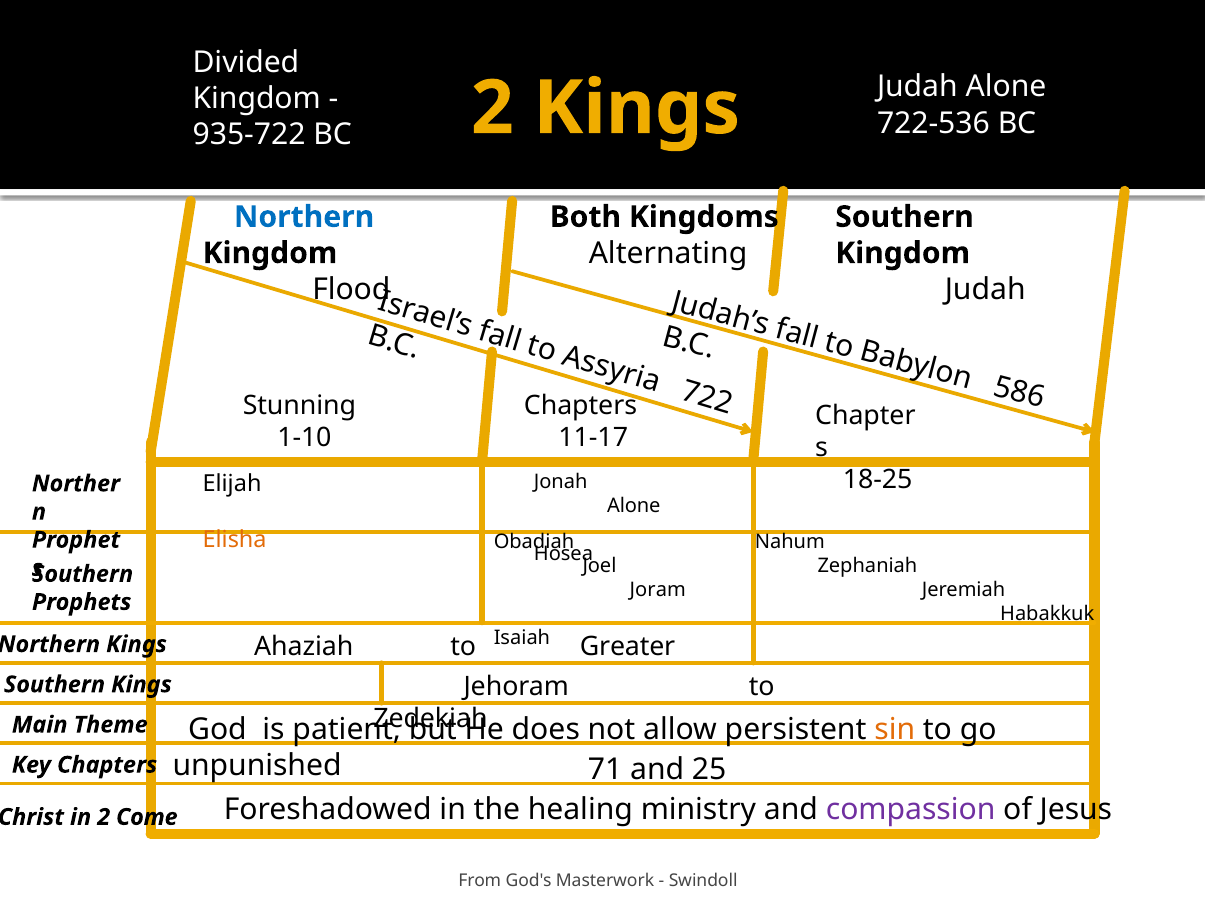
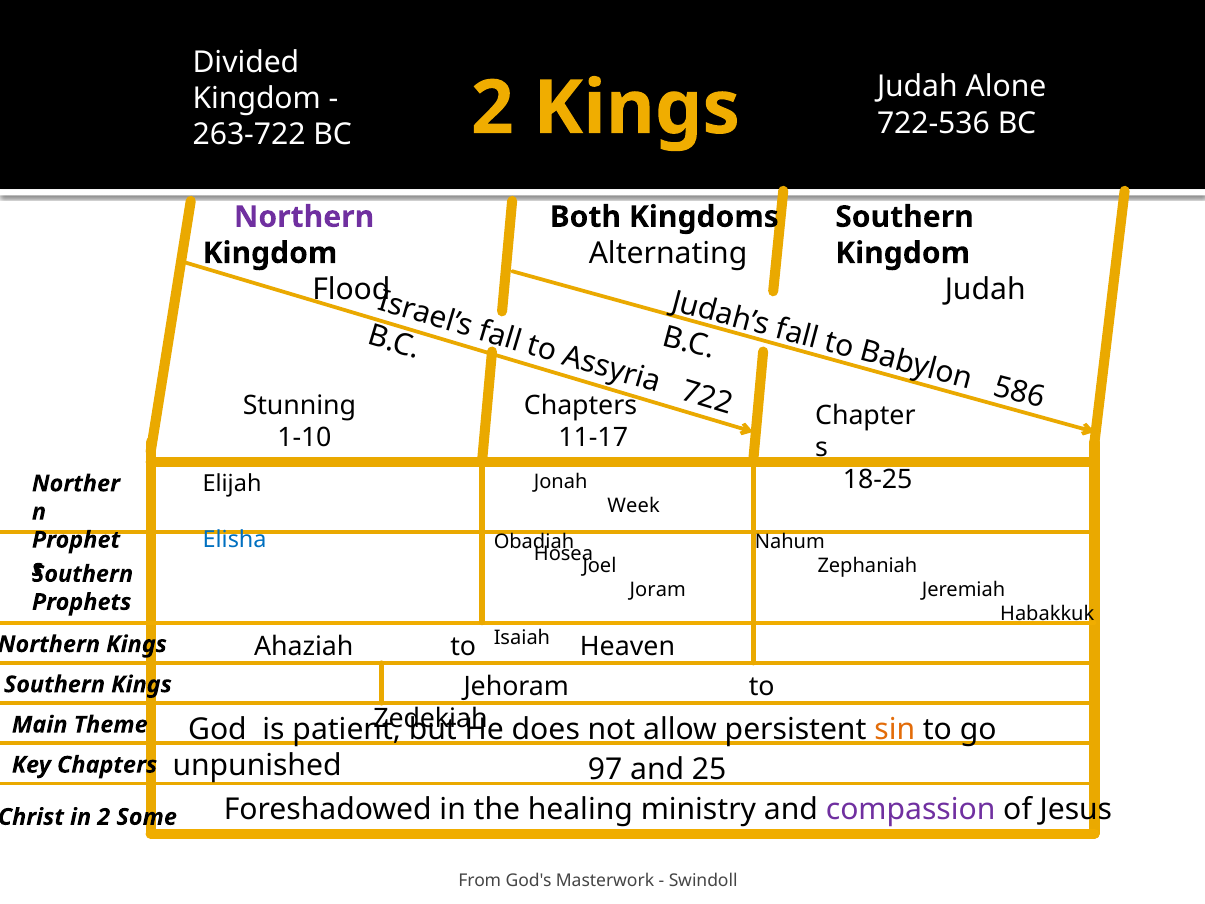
935-722: 935-722 -> 263-722 (249, 135)
Northern colour: blue -> purple (304, 217)
Alone: Alone -> Week (634, 505)
Elisha colour: orange -> blue (235, 540)
Greater: Greater -> Heaven (627, 646)
71: 71 -> 97 (605, 769)
Come: Come -> Some (147, 817)
